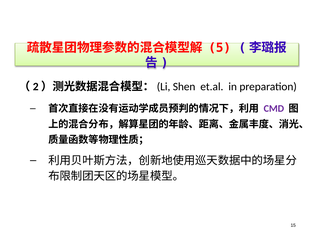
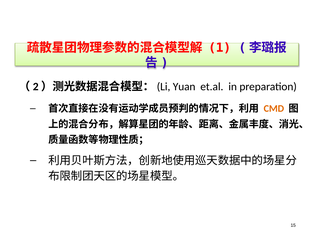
5: 5 -> 1 (220, 48)
Shen: Shen -> Yuan (184, 87)
CMD colour: purple -> orange (274, 109)
